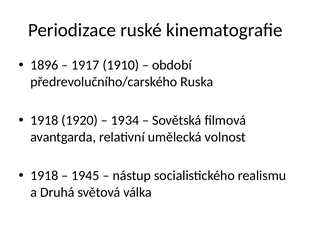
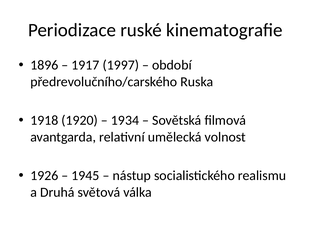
1910: 1910 -> 1997 (121, 65)
1918: 1918 -> 1926 (44, 176)
